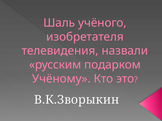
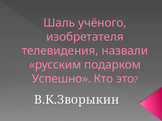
Учёному: Учёному -> Успешно (61, 79)
